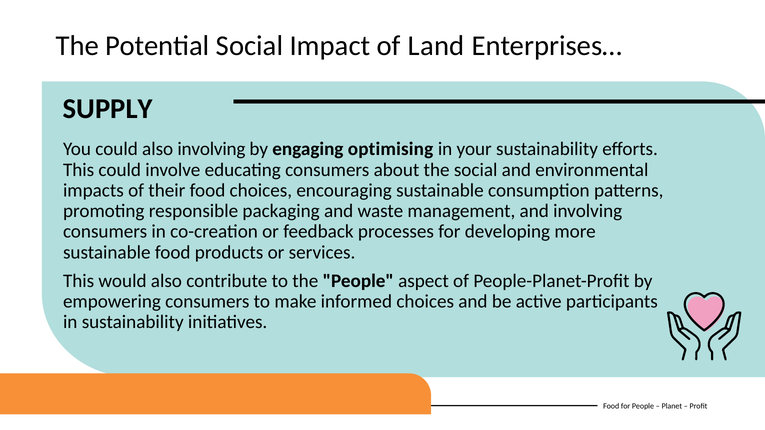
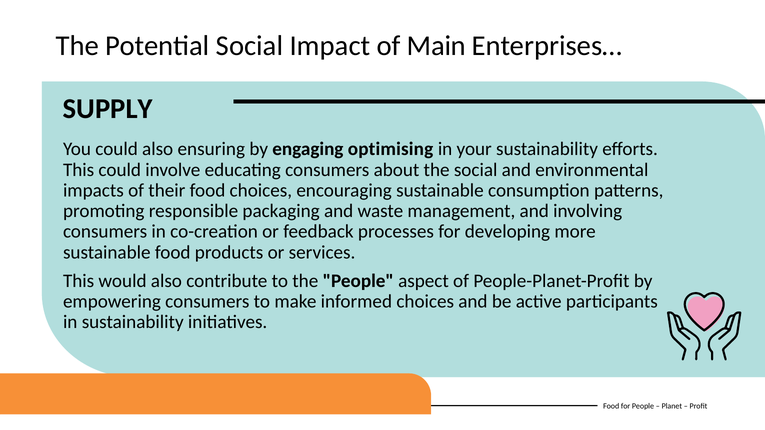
Land: Land -> Main (436, 46)
also involving: involving -> ensuring (211, 149)
